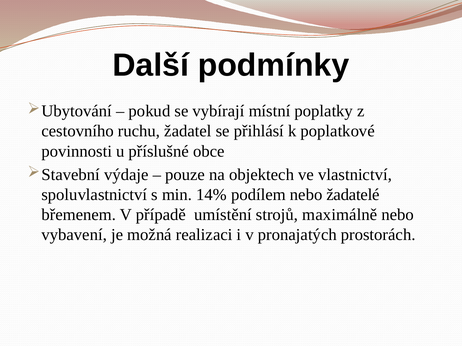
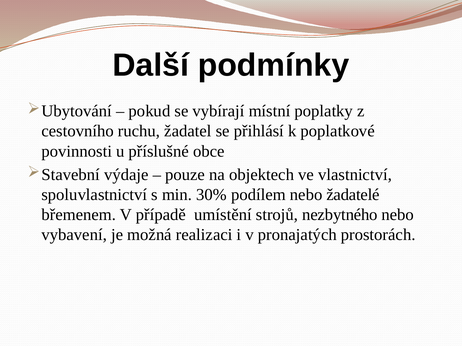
14%: 14% -> 30% (212, 195)
maximálně: maximálně -> nezbytného (340, 215)
